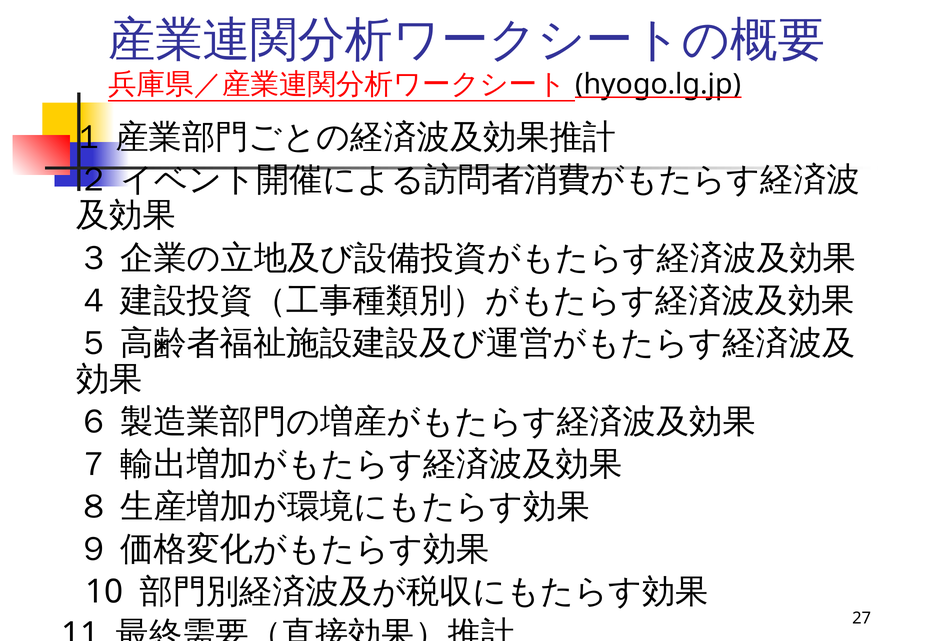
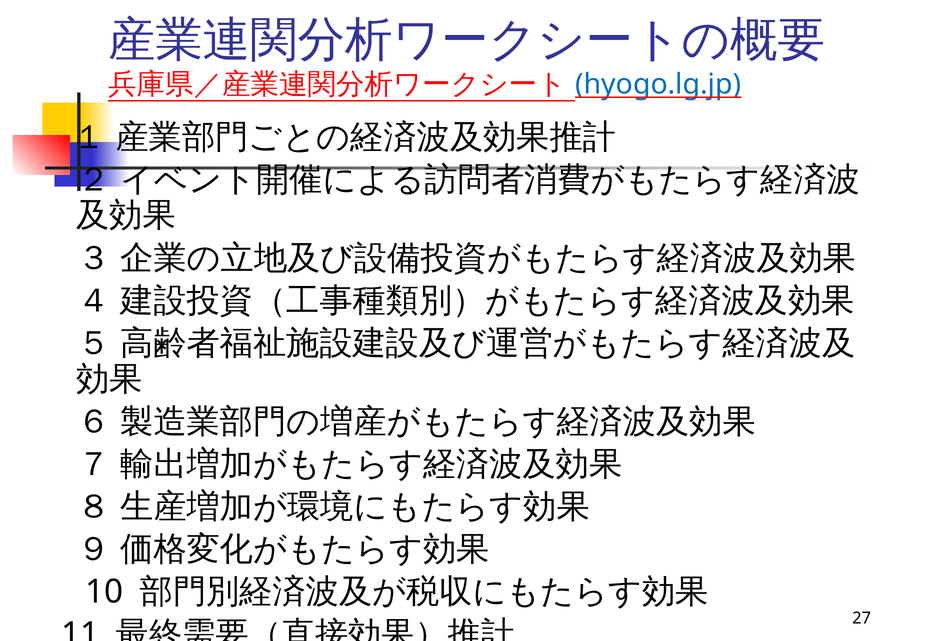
hyogo.lg.jp colour: black -> blue (658, 84)
